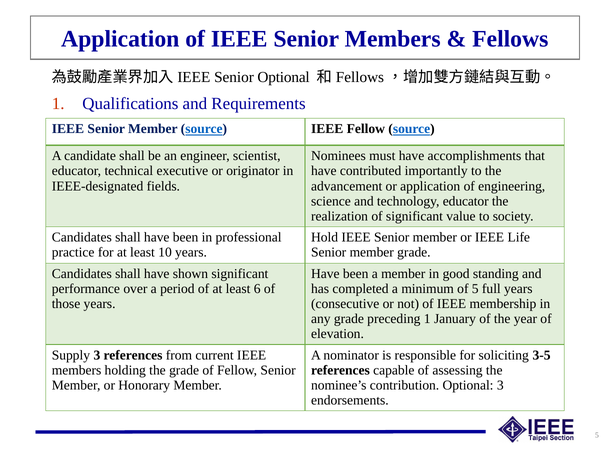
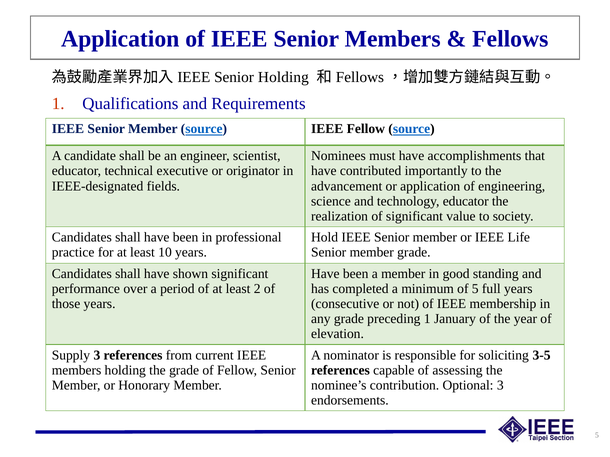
Senior Optional: Optional -> Holding (283, 77)
6: 6 -> 2 (257, 289)
